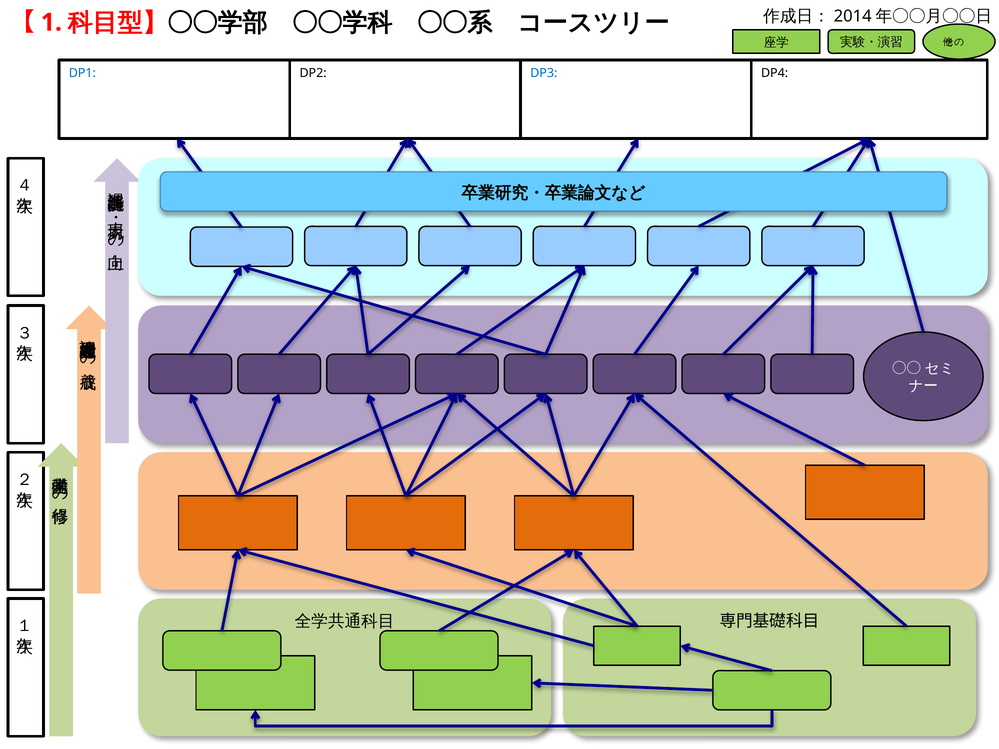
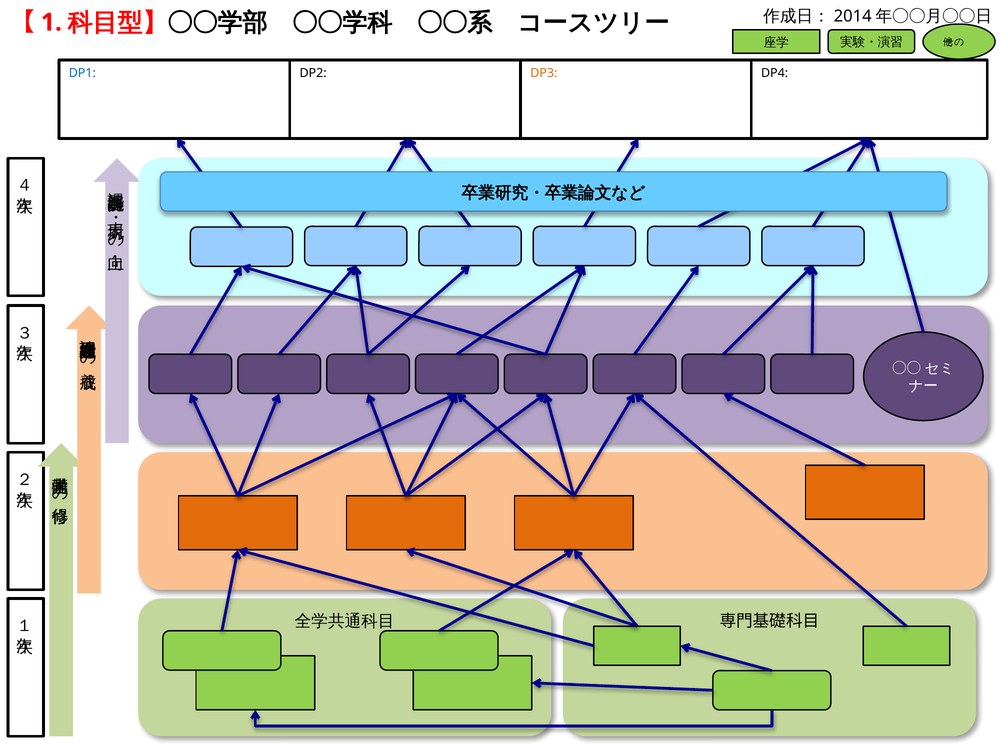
DP3 colour: blue -> orange (544, 73)
